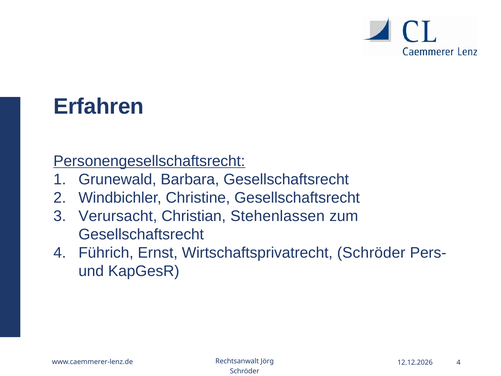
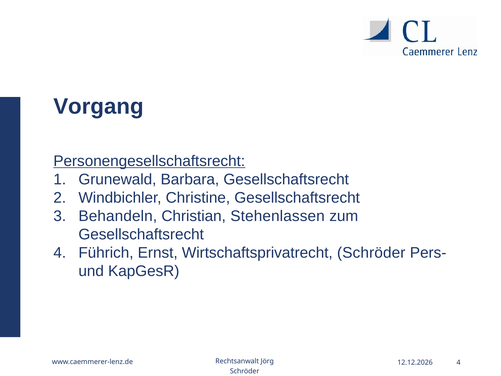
Erfahren: Erfahren -> Vorgang (99, 106)
Verursacht: Verursacht -> Behandeln (118, 216)
